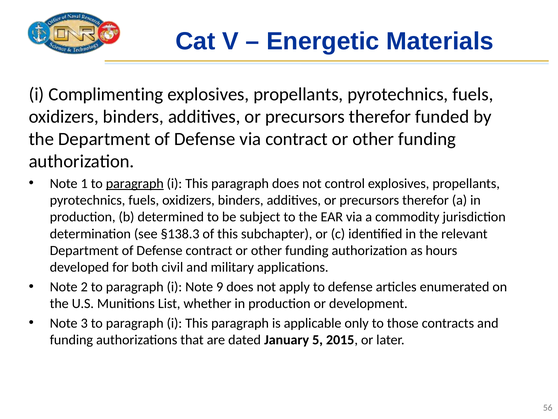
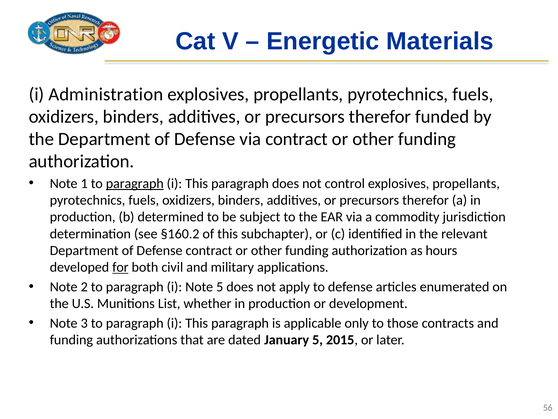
Complimenting: Complimenting -> Administration (106, 94)
§138.3: §138.3 -> §160.2 (180, 233)
for underline: none -> present (120, 267)
Note 9: 9 -> 5 (220, 286)
